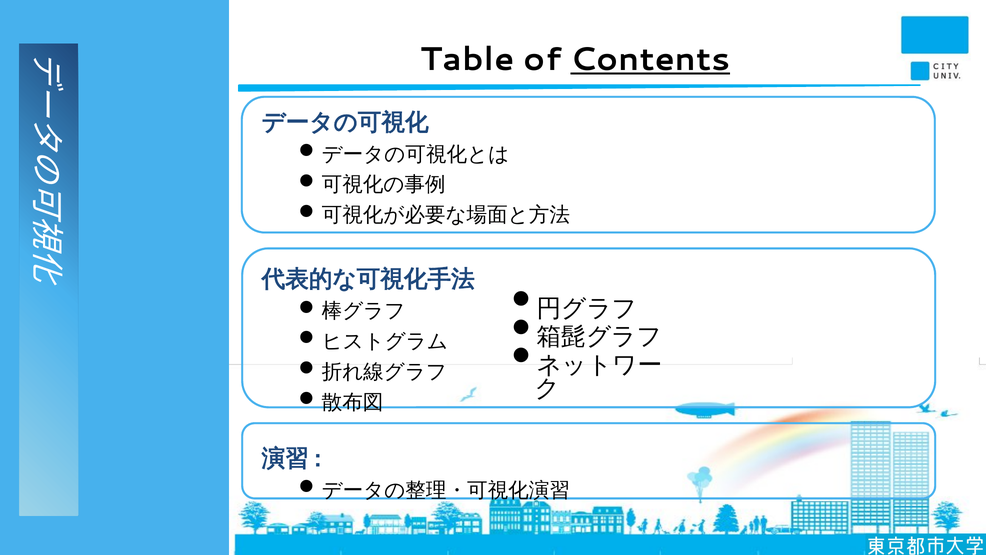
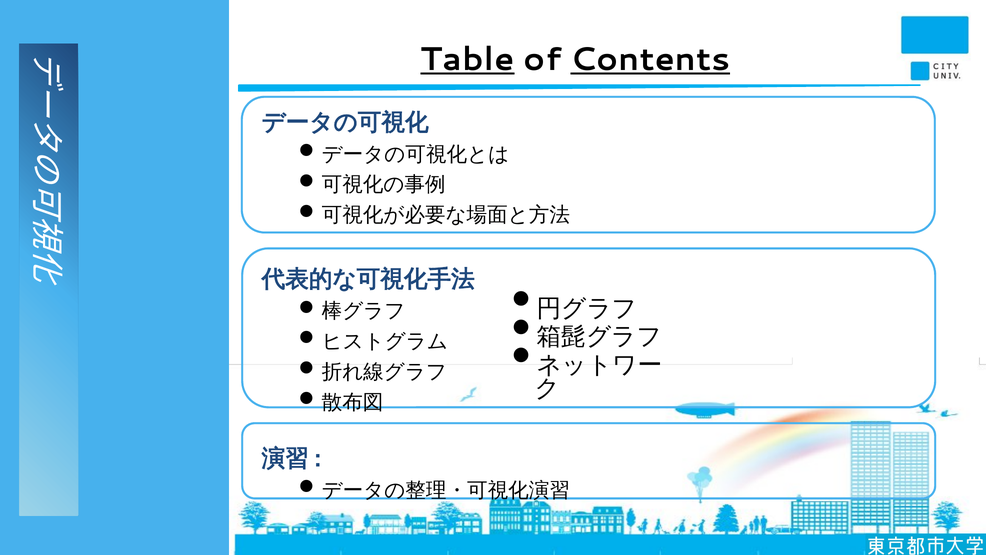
Table underline: none -> present (467, 59)
